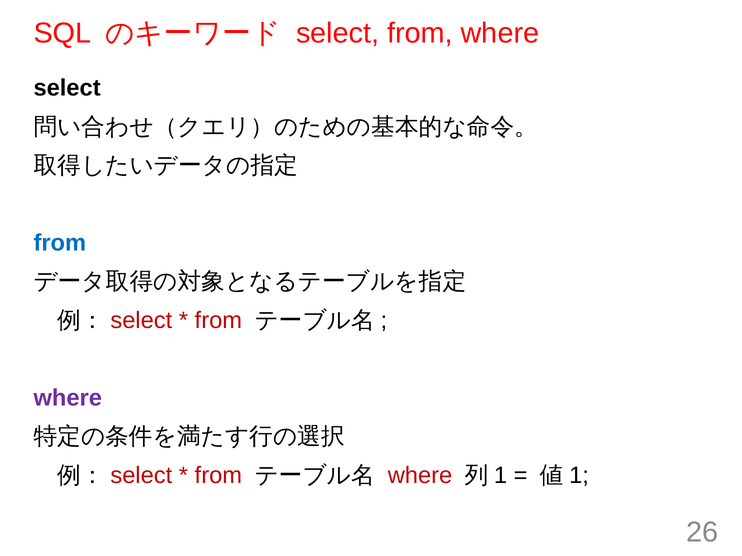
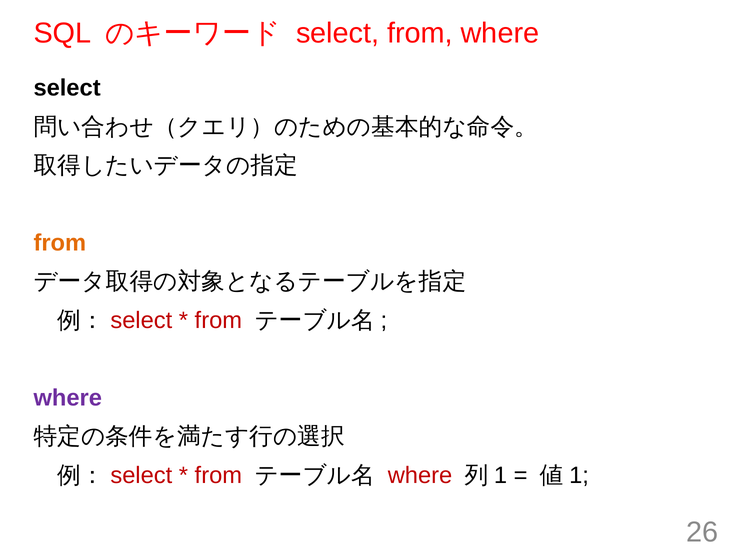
from colour: blue -> orange (60, 243)
